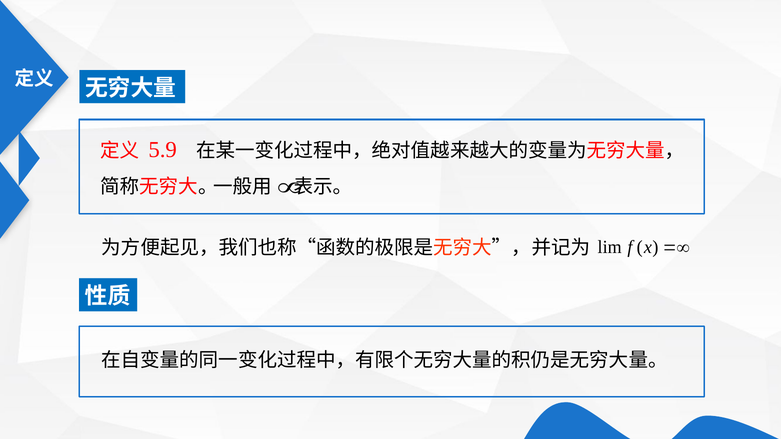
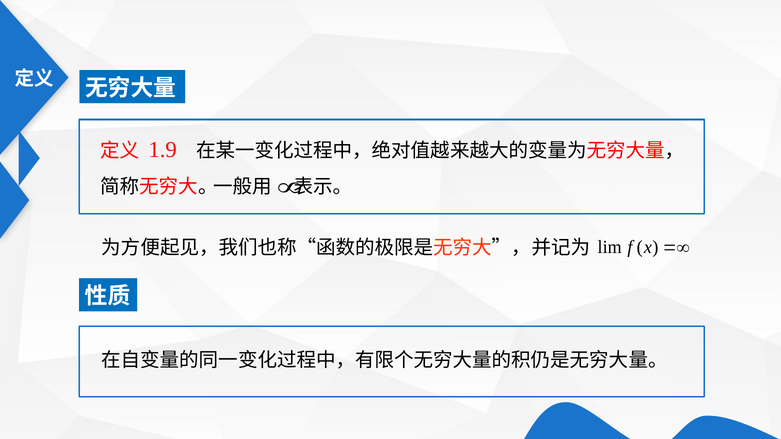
5.9: 5.9 -> 1.9 (163, 150)
